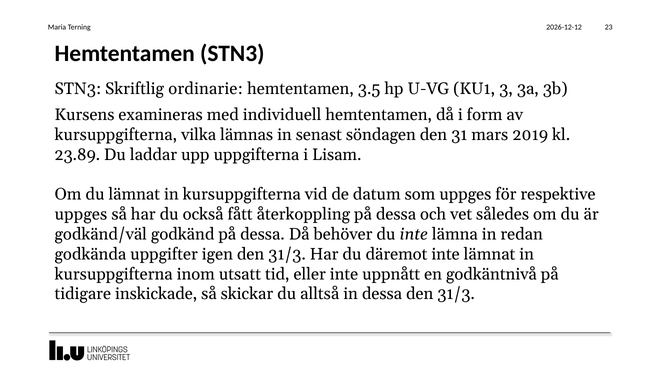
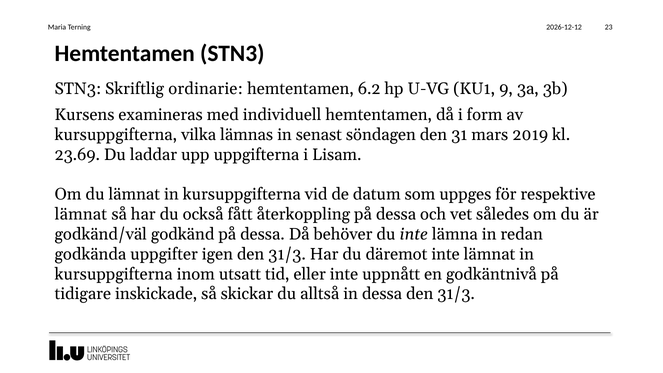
3.5: 3.5 -> 6.2 (369, 89)
3: 3 -> 9 (506, 89)
23.89: 23.89 -> 23.69 (77, 155)
uppges: uppges -> lämnat (81, 214)
